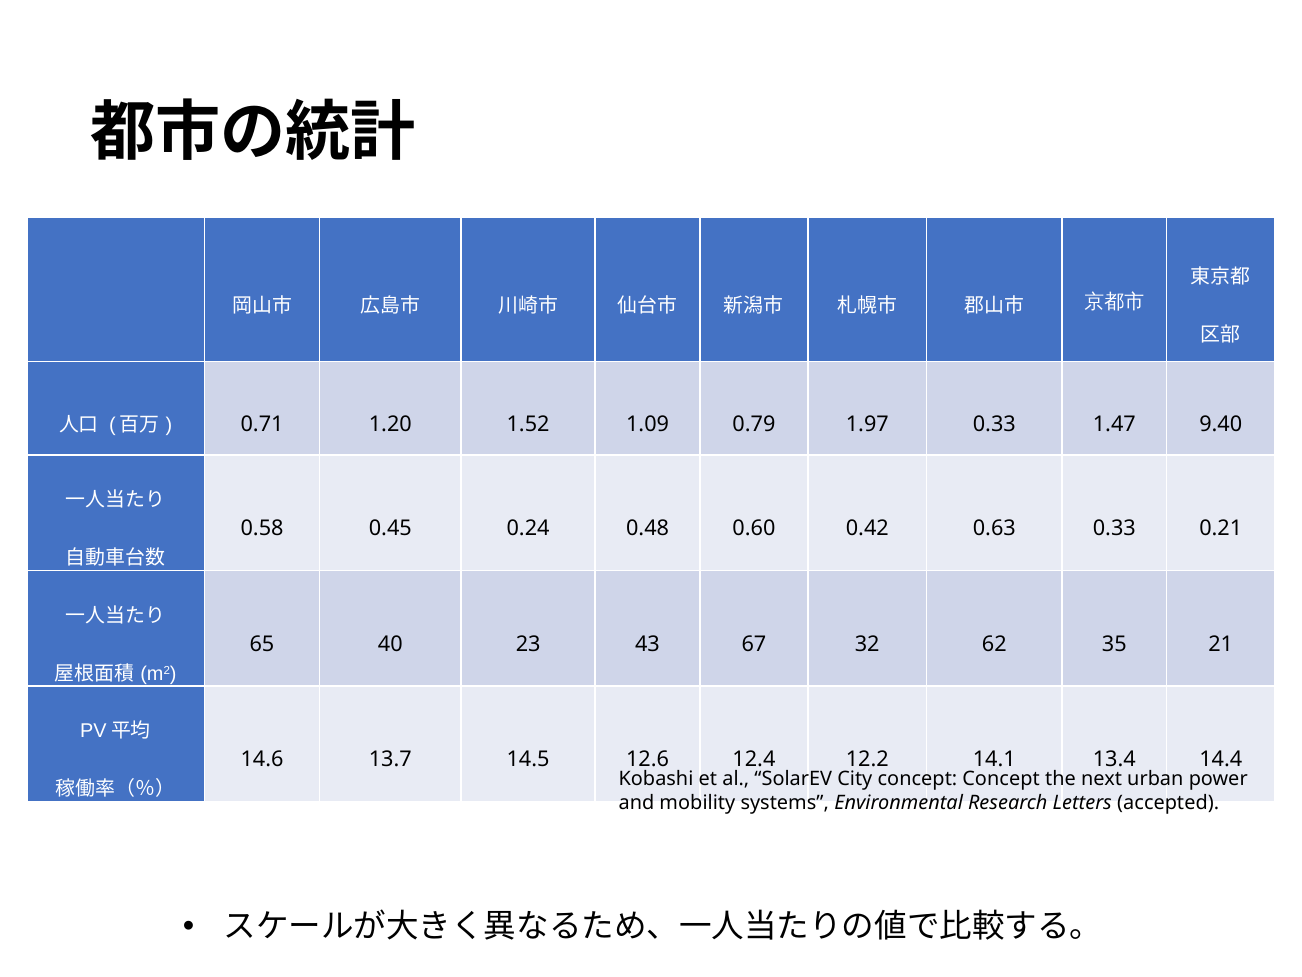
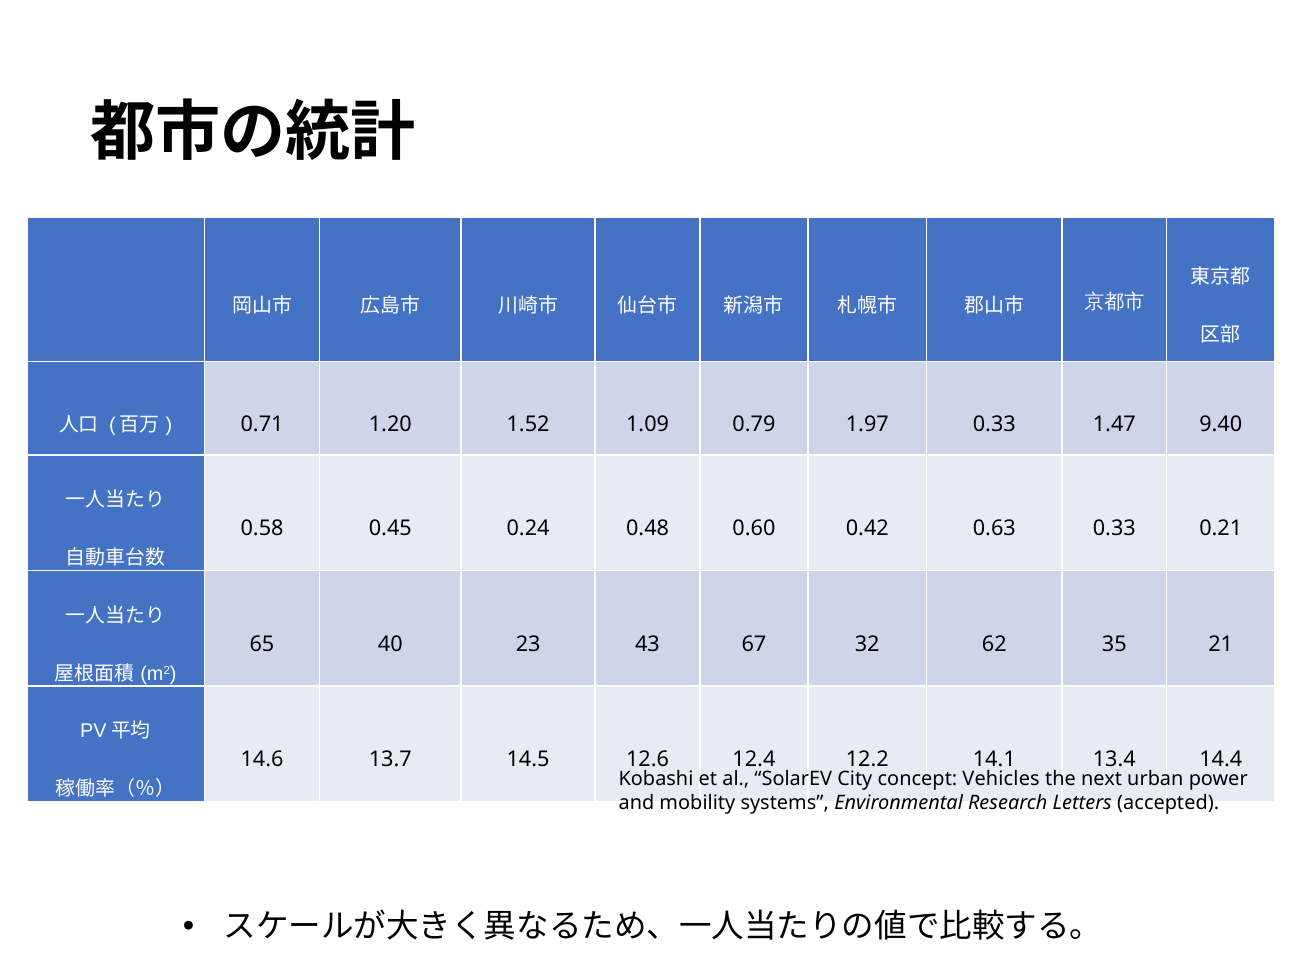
concept Concept: Concept -> Vehicles (1001, 779)
